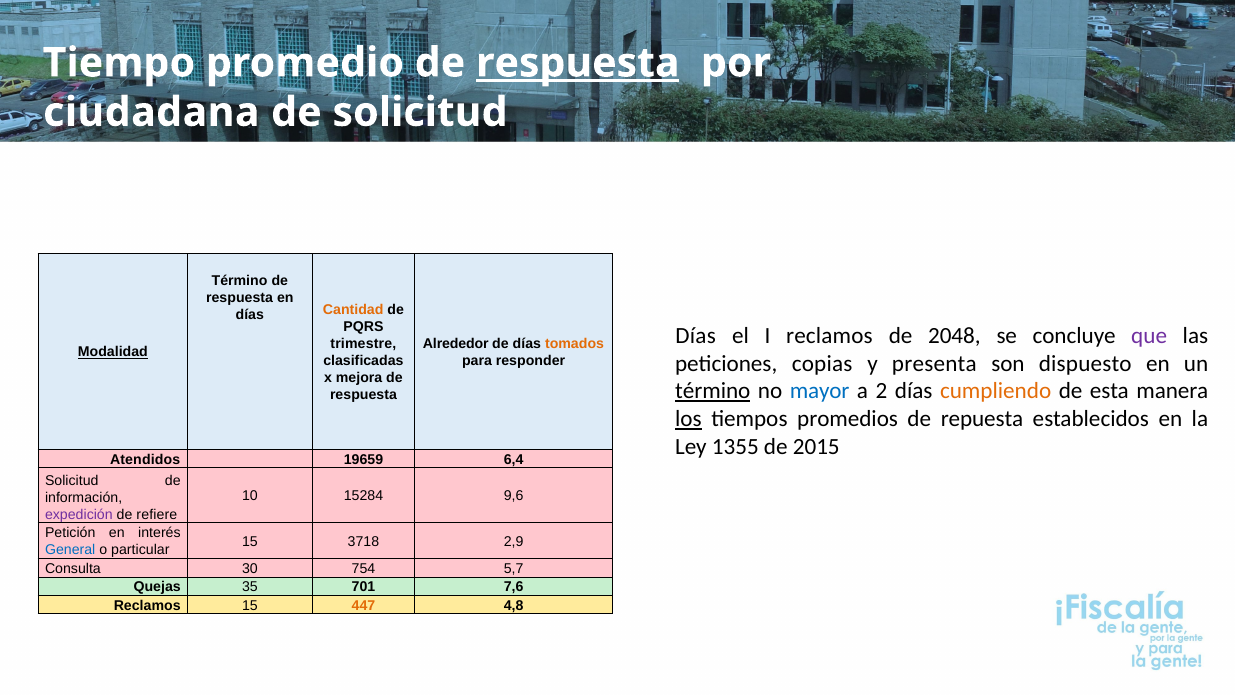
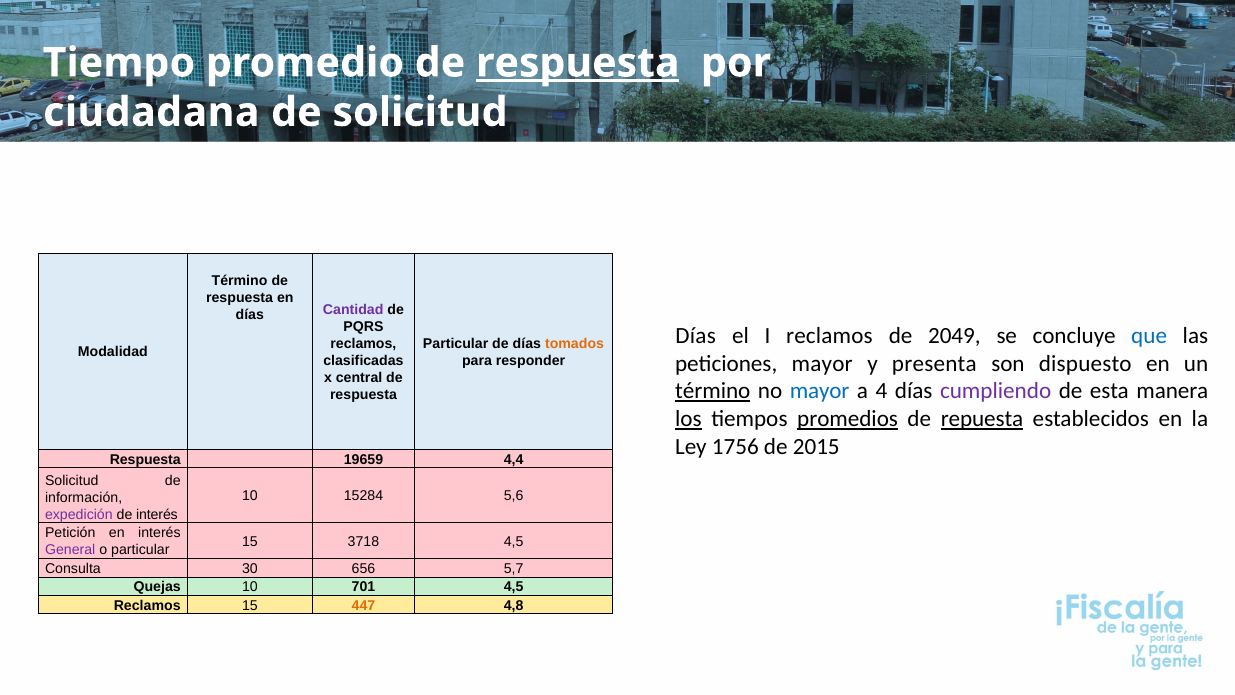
Cantidad colour: orange -> purple (353, 310)
2048: 2048 -> 2049 (954, 335)
que colour: purple -> blue (1149, 335)
trimestre: trimestre -> reclamos (363, 344)
Alrededor: Alrededor -> Particular (456, 344)
Modalidad underline: present -> none (113, 352)
peticiones copias: copias -> mayor (822, 363)
mejora: mejora -> central (359, 377)
2: 2 -> 4 (881, 391)
cumpliendo colour: orange -> purple (996, 391)
promedios underline: none -> present (848, 419)
repuesta underline: none -> present (982, 419)
1355: 1355 -> 1756 (735, 447)
Atendidos: Atendidos -> Respuesta (145, 459)
6,4: 6,4 -> 4,4 (514, 459)
9,6: 9,6 -> 5,6 (514, 496)
de refiere: refiere -> interés (157, 515)
3718 2,9: 2,9 -> 4,5 (514, 541)
General colour: blue -> purple (70, 550)
754: 754 -> 656 (363, 568)
Quejas 35: 35 -> 10 (250, 587)
701 7,6: 7,6 -> 4,5 (514, 587)
